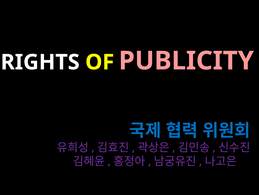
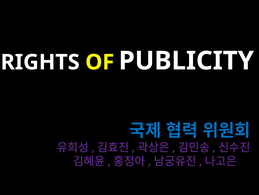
PUBLICITY colour: pink -> white (186, 61)
